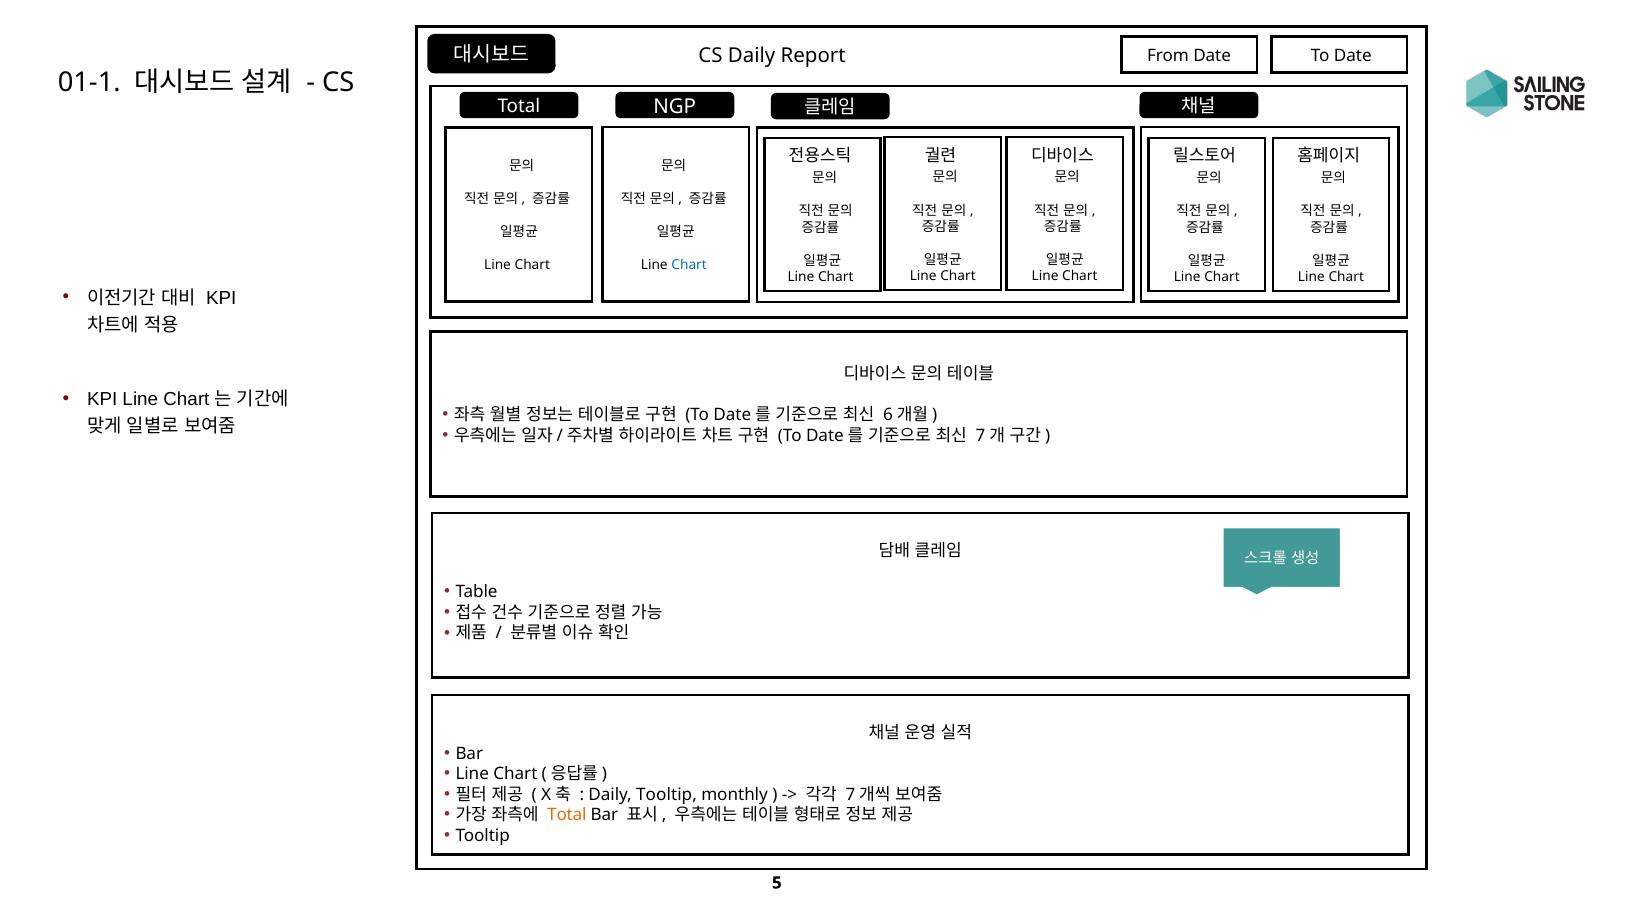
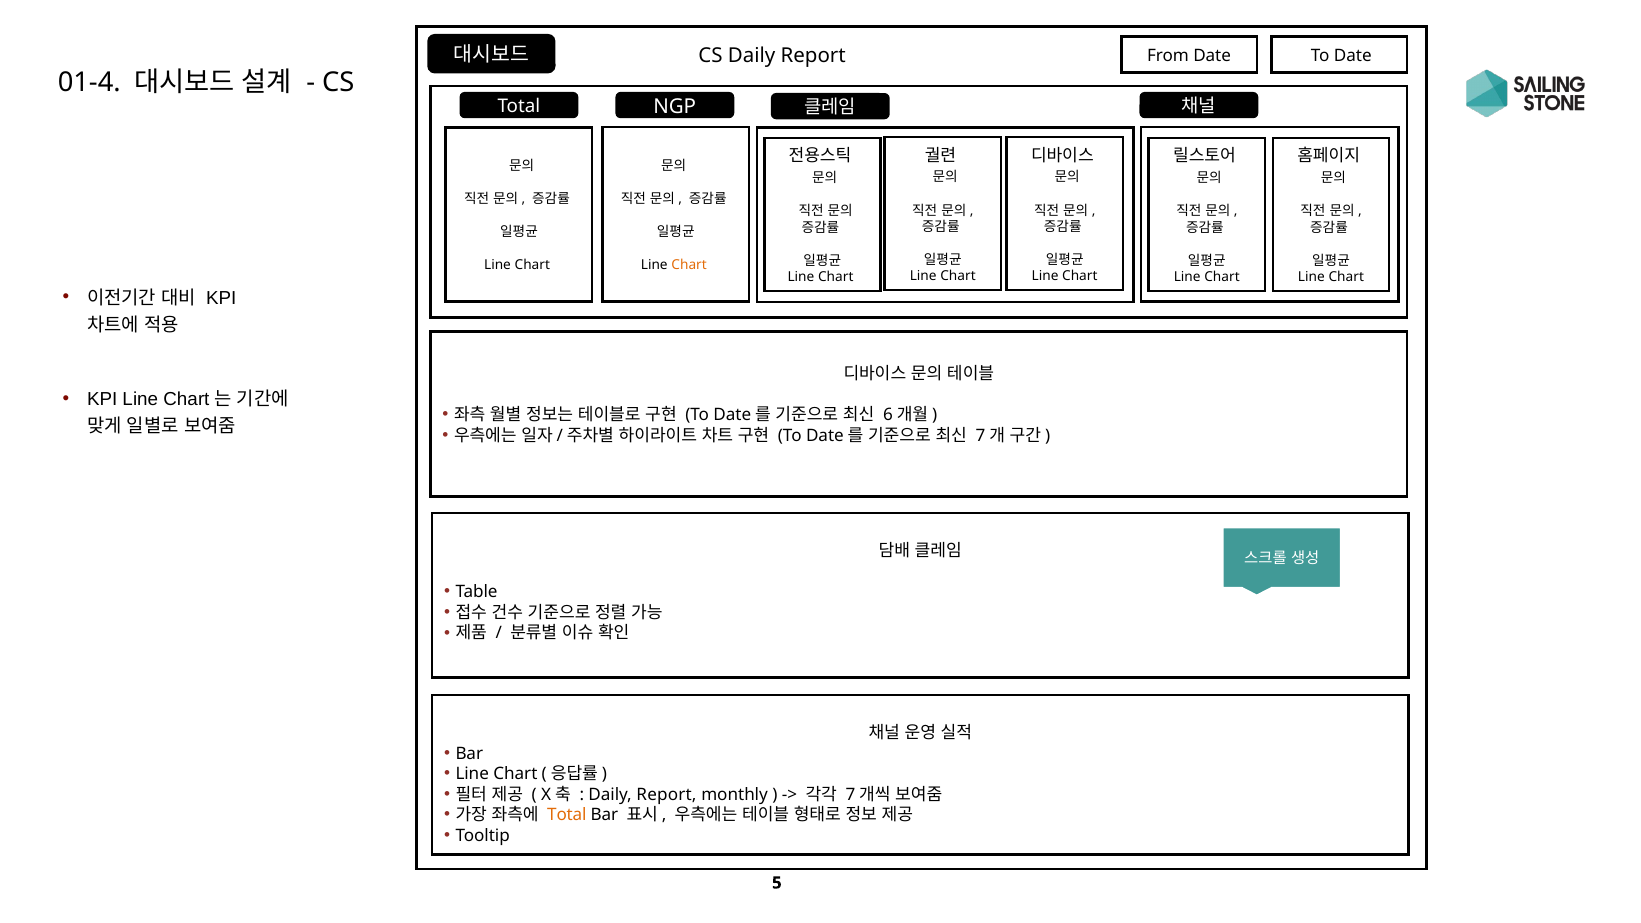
01-1: 01-1 -> 01-4 (89, 83)
Chart colour: blue -> orange (689, 265)
Tooltip: Tooltip -> Report (666, 795)
